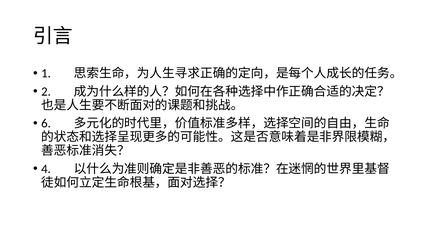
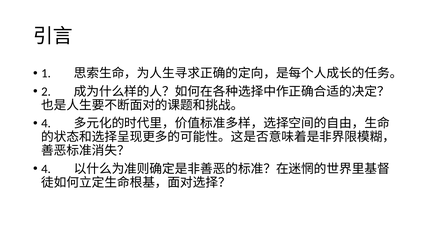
6: 6 -> 4 (46, 123)
